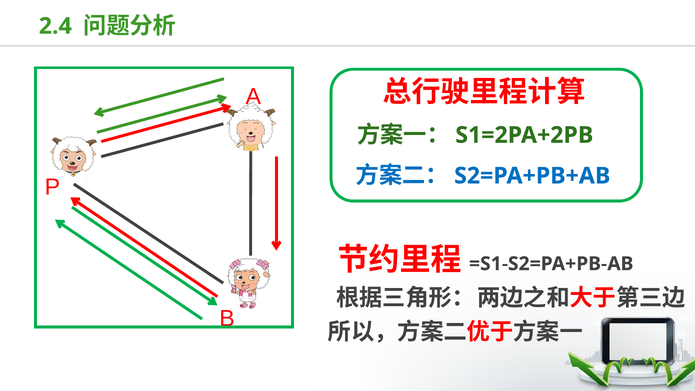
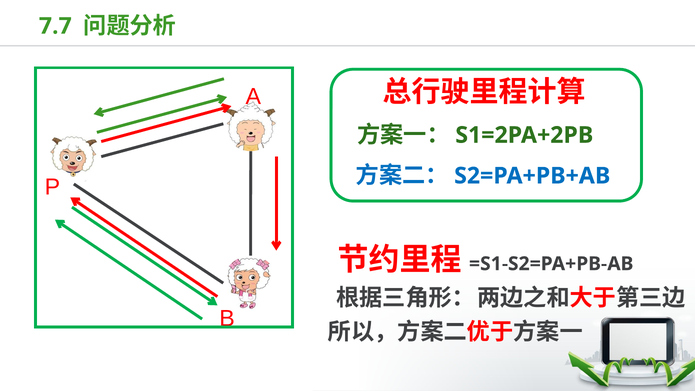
2.4: 2.4 -> 7.7 (55, 26)
